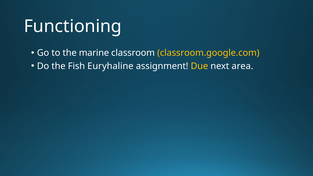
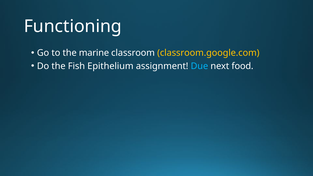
Euryhaline: Euryhaline -> Epithelium (110, 66)
Due colour: yellow -> light blue (199, 66)
area: area -> food (242, 66)
